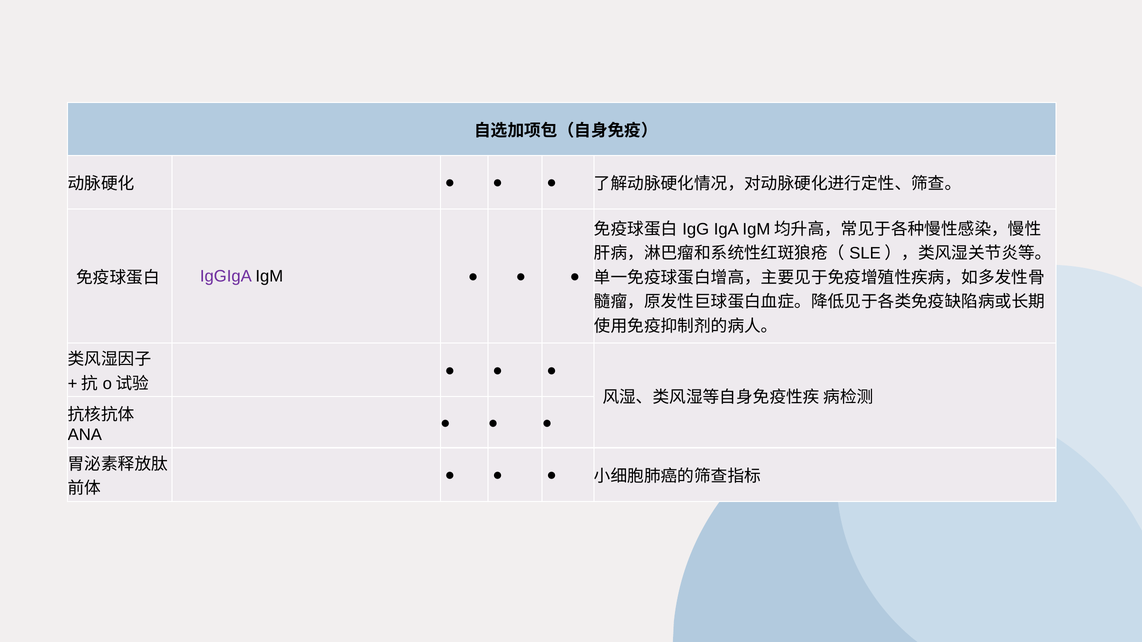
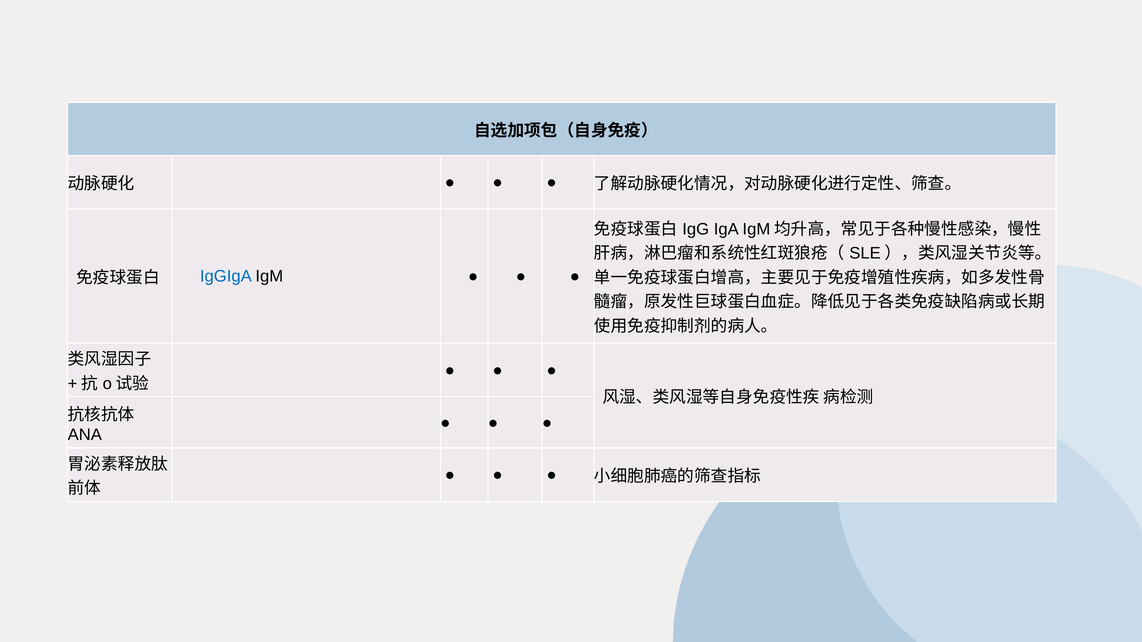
IgGIgA colour: purple -> blue (226, 276)
